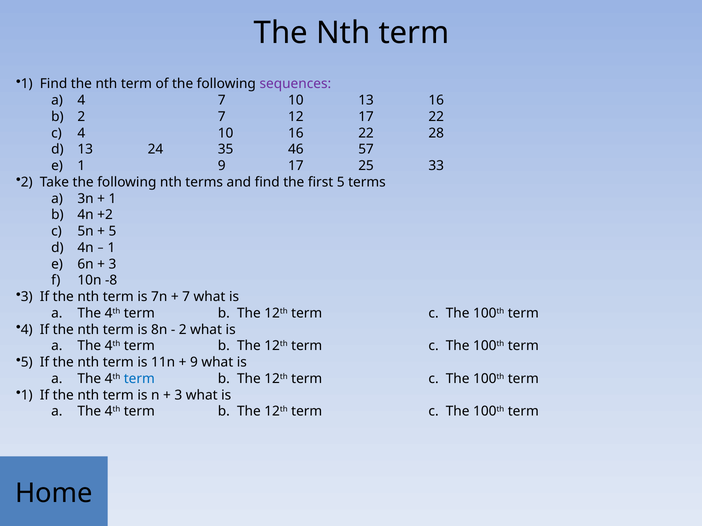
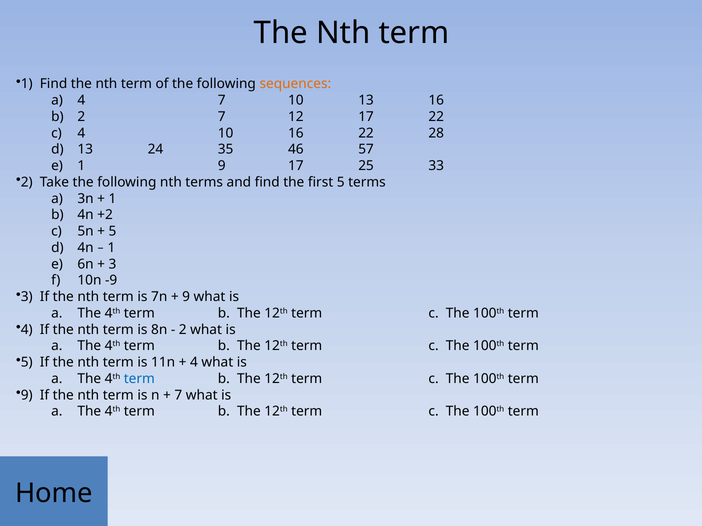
sequences colour: purple -> orange (295, 84)
-8: -8 -> -9 (111, 281)
7: 7 -> 9 (186, 297)
9: 9 -> 4 (194, 363)
1: 1 -> 9 (27, 395)
3: 3 -> 7 (178, 395)
